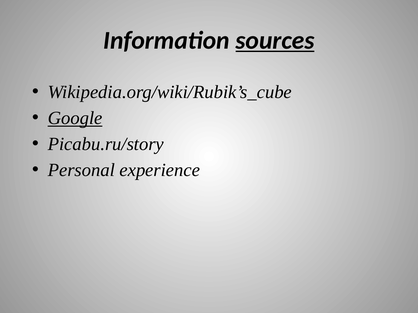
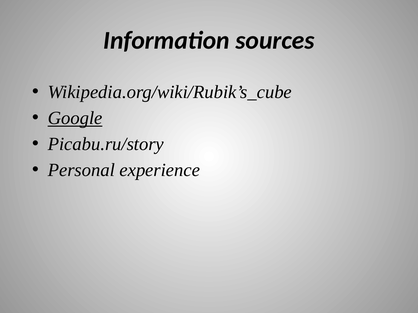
sources underline: present -> none (275, 40)
